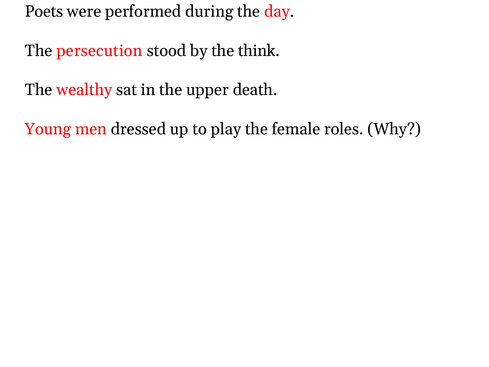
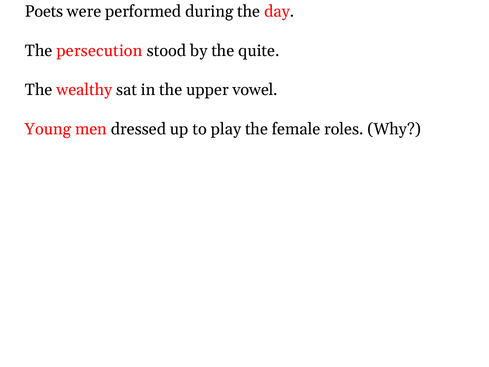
think: think -> quite (259, 51)
death: death -> vowel (255, 90)
